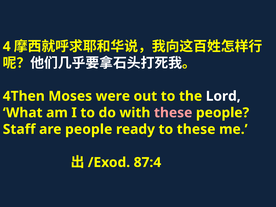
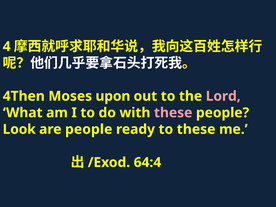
were: were -> upon (113, 96)
Lord colour: white -> pink (223, 96)
Staff: Staff -> Look (19, 129)
87:4: 87:4 -> 64:4 (147, 162)
